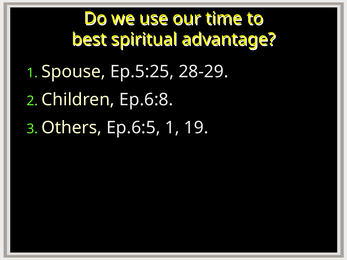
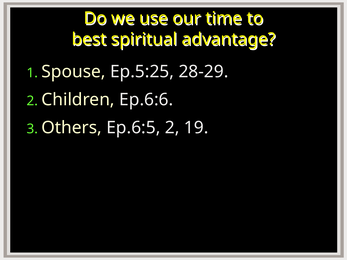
Ep.6:8: Ep.6:8 -> Ep.6:6 (146, 100)
Ep.6:5 1: 1 -> 2 (172, 128)
